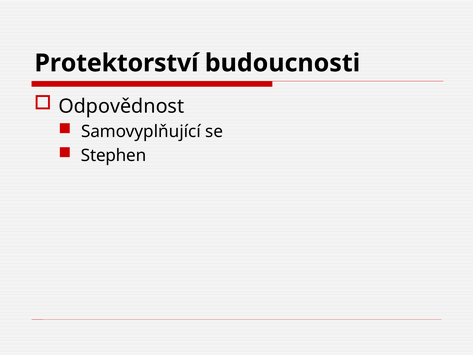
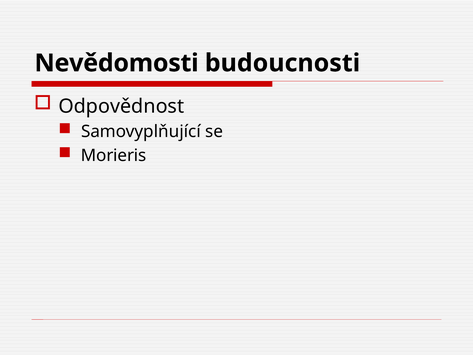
Protektorství: Protektorství -> Nevědomosti (117, 63)
Stephen: Stephen -> Morieris (114, 155)
